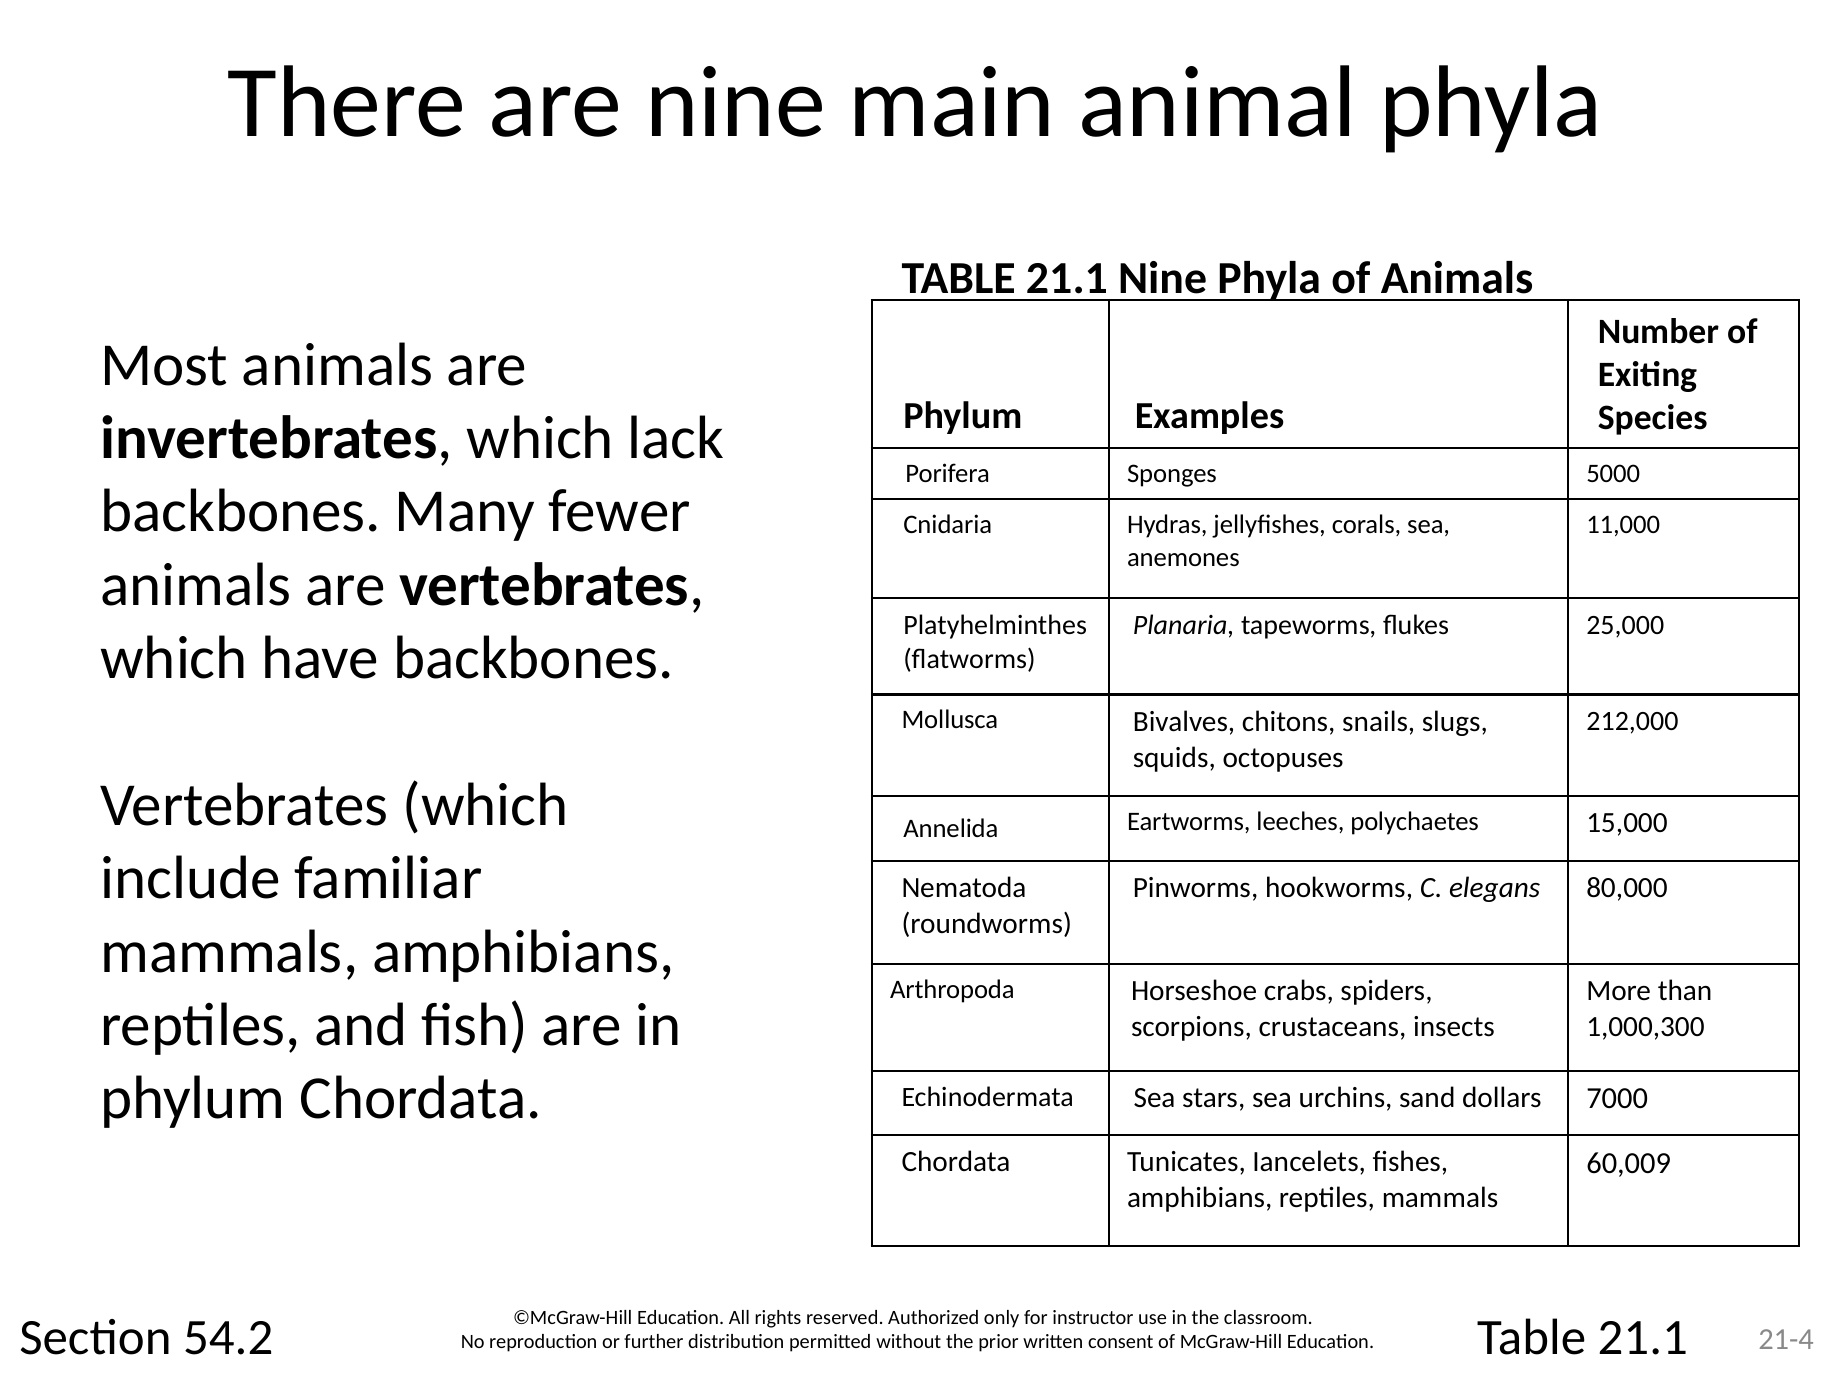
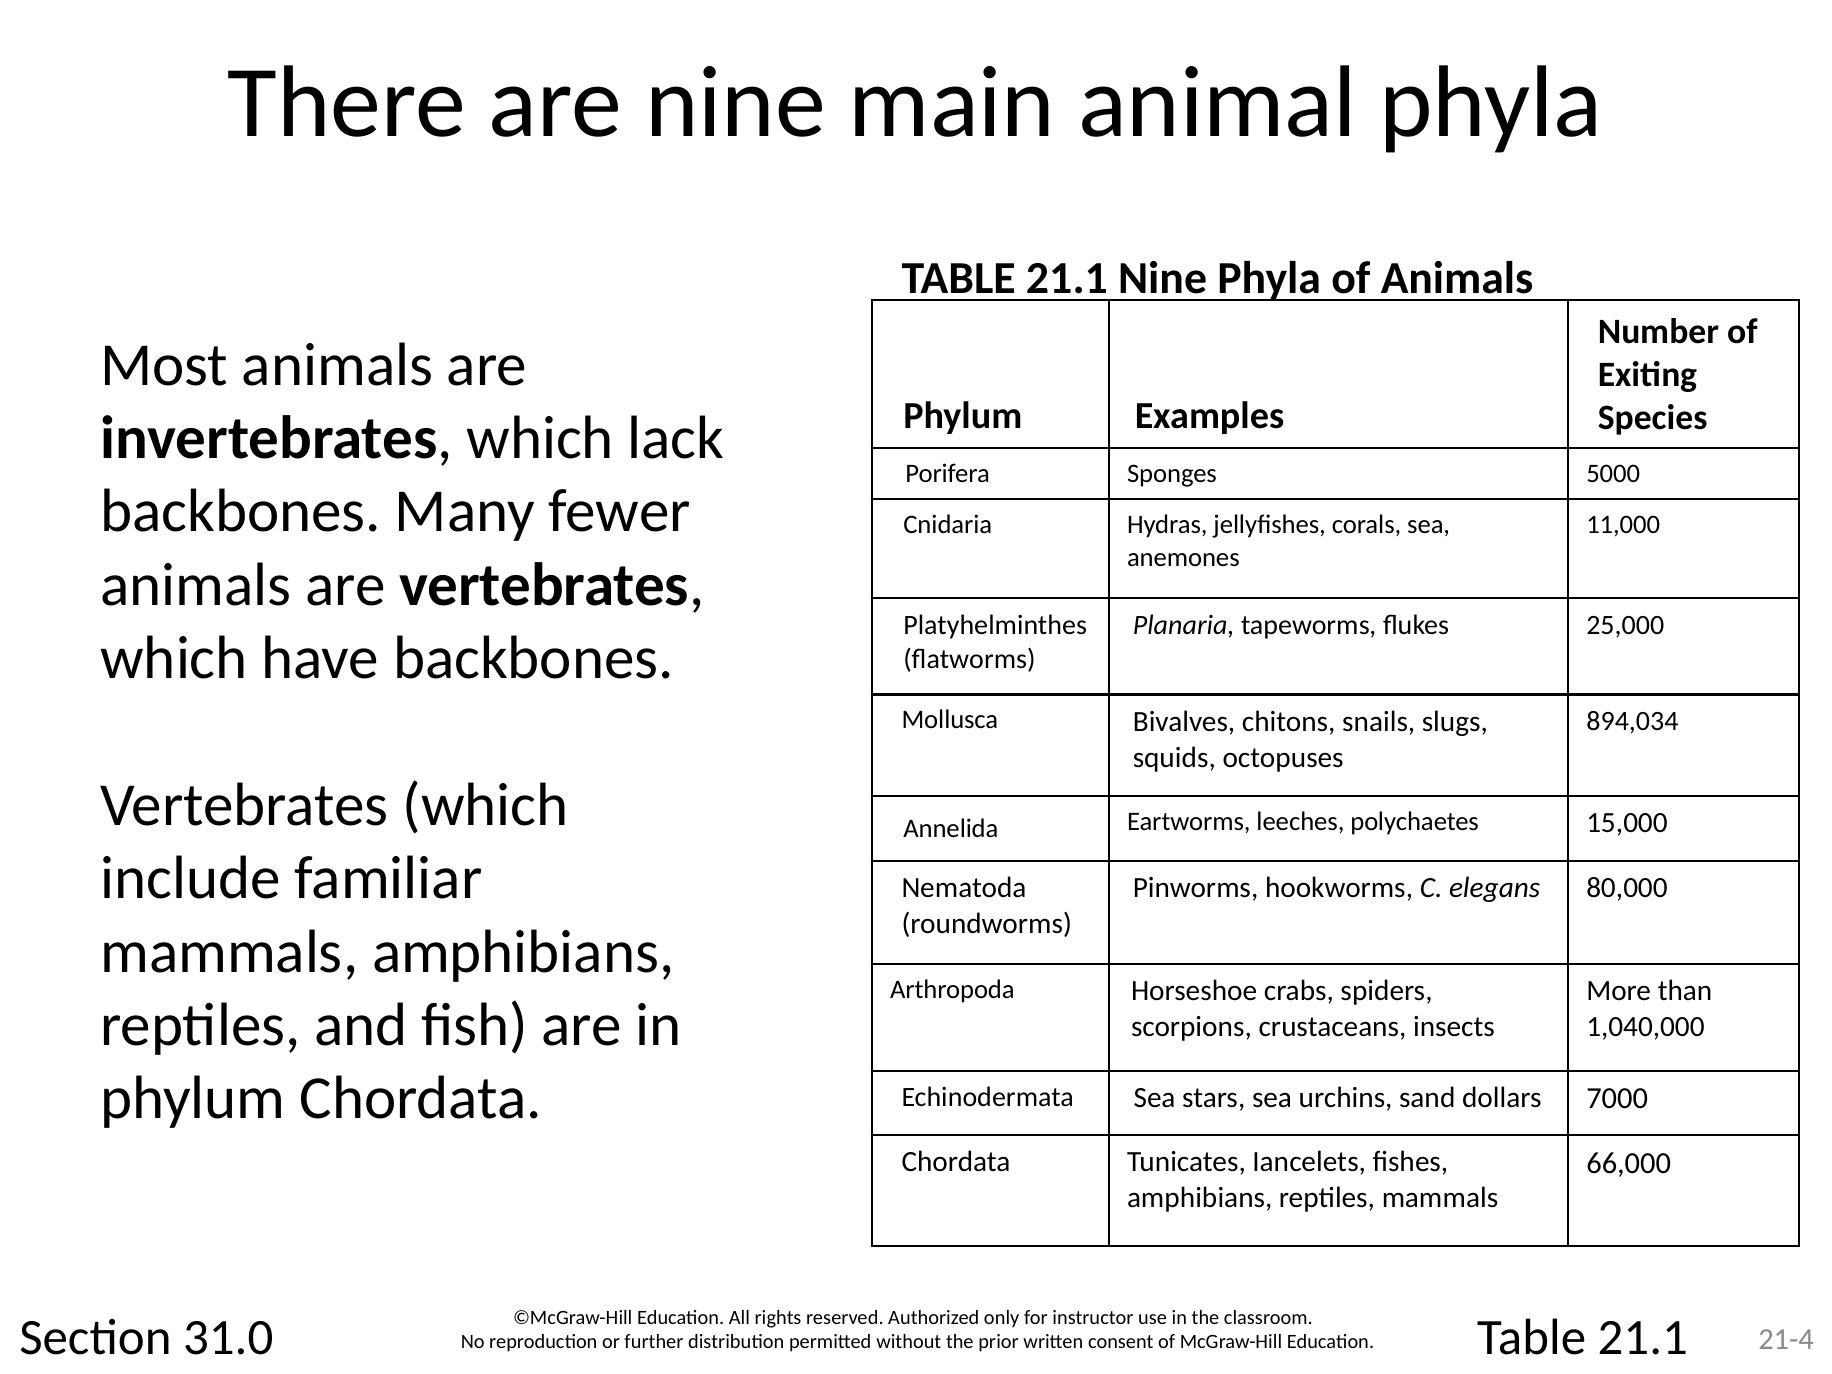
212,000: 212,000 -> 894,034 (1632, 721)
1,000,300: 1,000,300 -> 1,040,000 (1645, 1027)
60,009: 60,009 -> 66,000 (1629, 1163)
54.2: 54.2 -> 31.0 (228, 1338)
